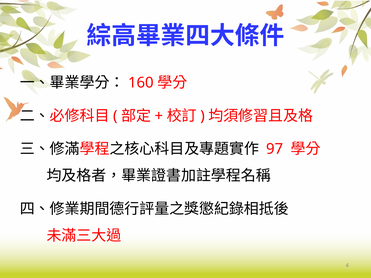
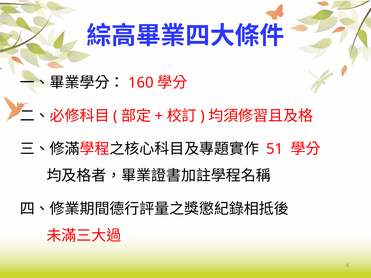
97: 97 -> 51 (275, 149)
